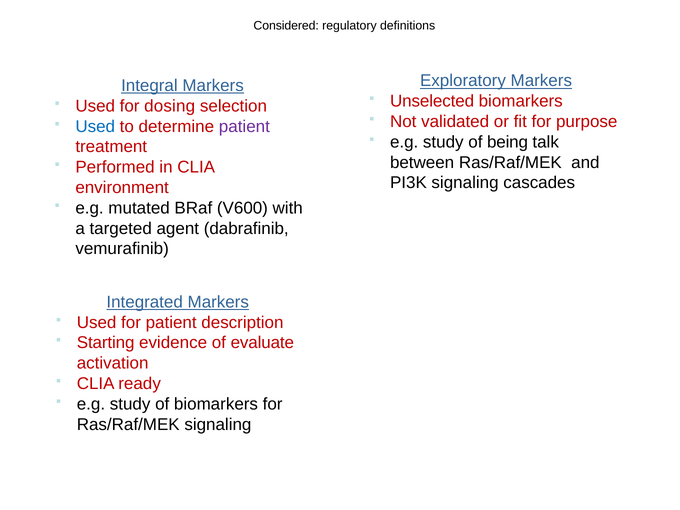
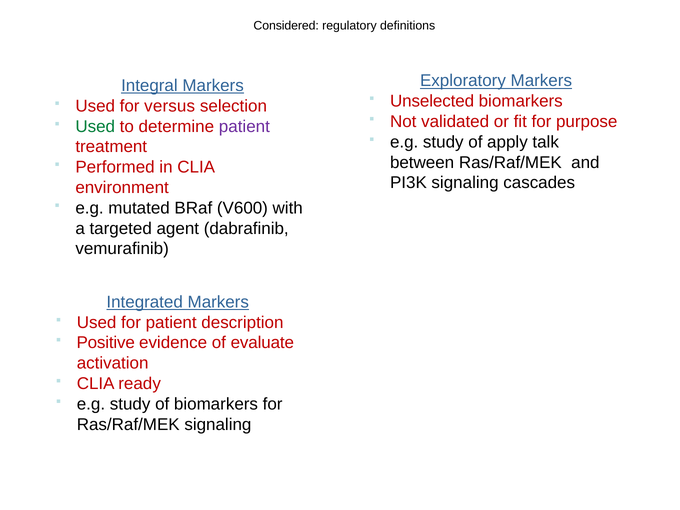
dosing: dosing -> versus (170, 106)
Used colour: blue -> green (95, 126)
being: being -> apply (507, 142)
Starting: Starting -> Positive (106, 343)
